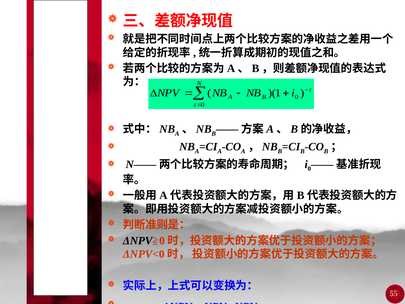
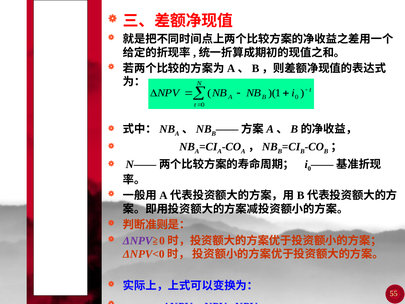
ΔNPV colour: black -> purple (138, 240)
